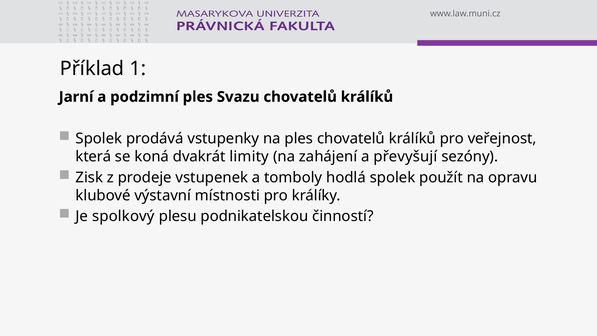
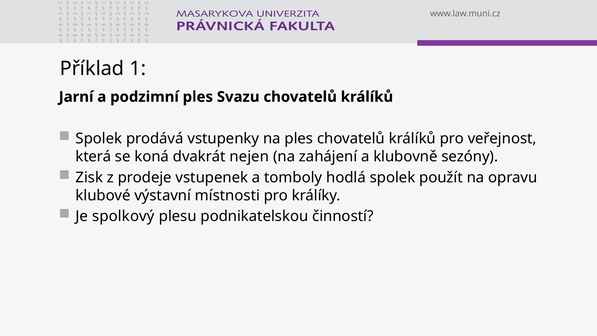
limity: limity -> nejen (249, 157)
převyšují: převyšují -> klubovně (405, 157)
